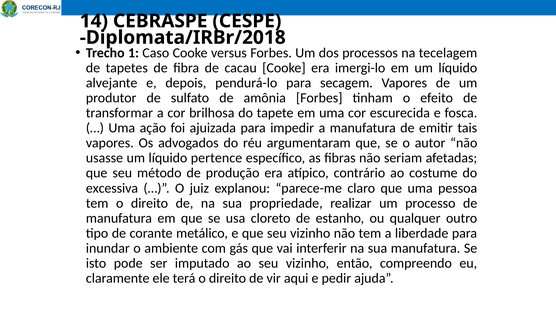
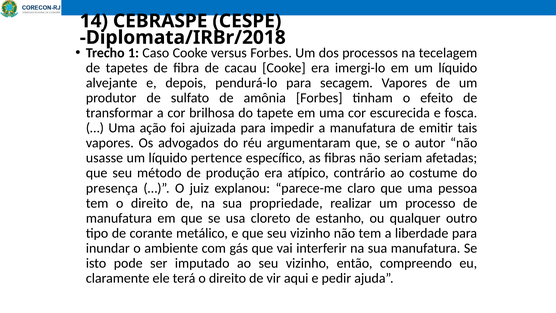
excessiva: excessiva -> presença (112, 188)
